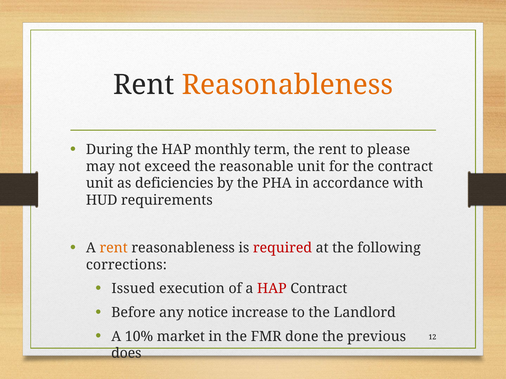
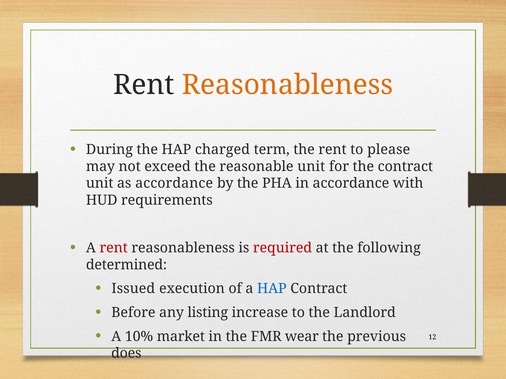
monthly: monthly -> charged (222, 150)
as deficiencies: deficiencies -> accordance (174, 184)
rent colour: orange -> red (114, 248)
corrections: corrections -> determined (127, 265)
HAP colour: red -> blue (272, 289)
notice: notice -> listing (208, 313)
done: done -> wear (302, 337)
